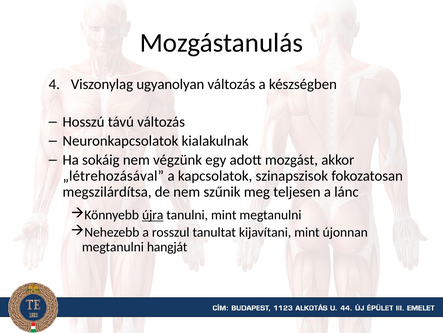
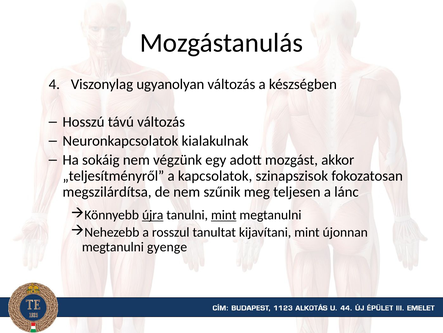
„létrehozásával: „létrehozásával -> „teljesítményről (113, 175)
mint underline: none -> present (224, 215)
hangját: hangját -> gyenge (167, 247)
